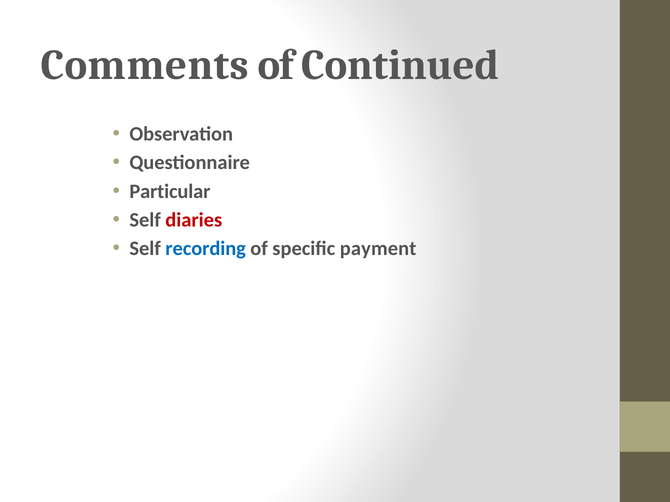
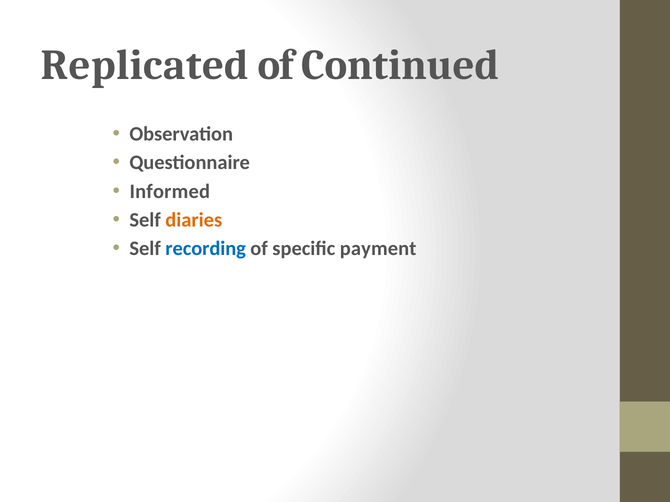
Comments: Comments -> Replicated (145, 65)
Particular: Particular -> Informed (170, 192)
diaries colour: red -> orange (194, 220)
